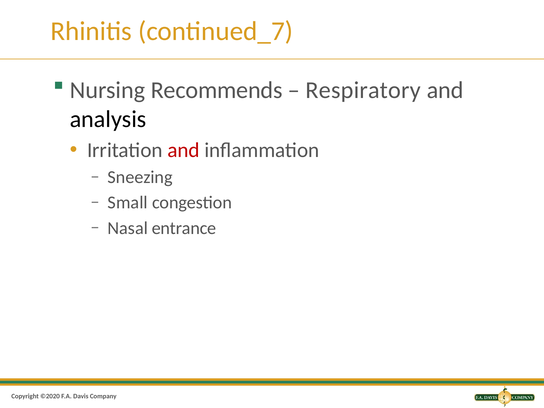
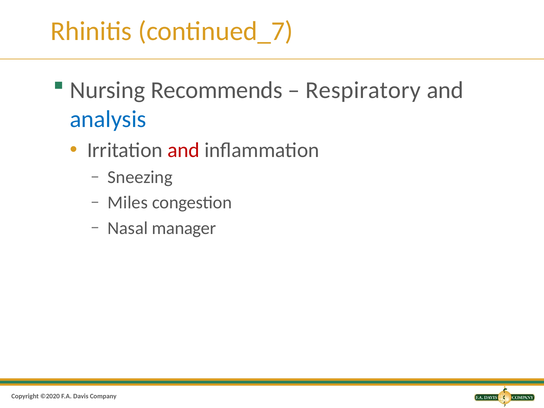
analysis colour: black -> blue (108, 119)
Small: Small -> Miles (128, 203)
entrance: entrance -> manager (184, 228)
